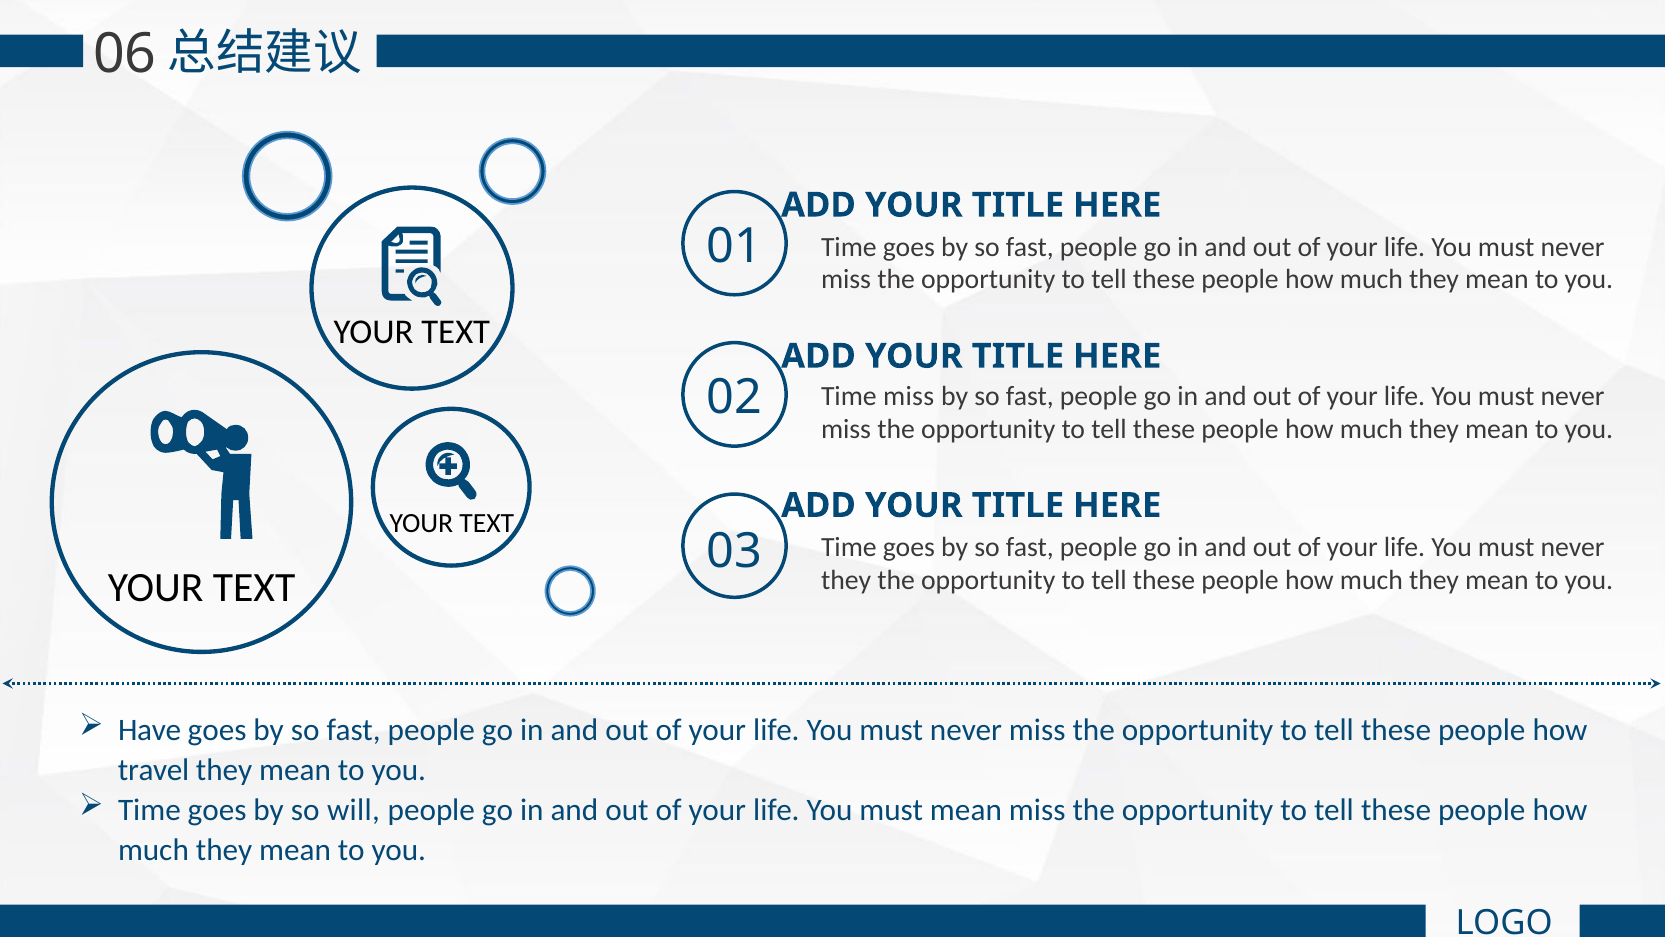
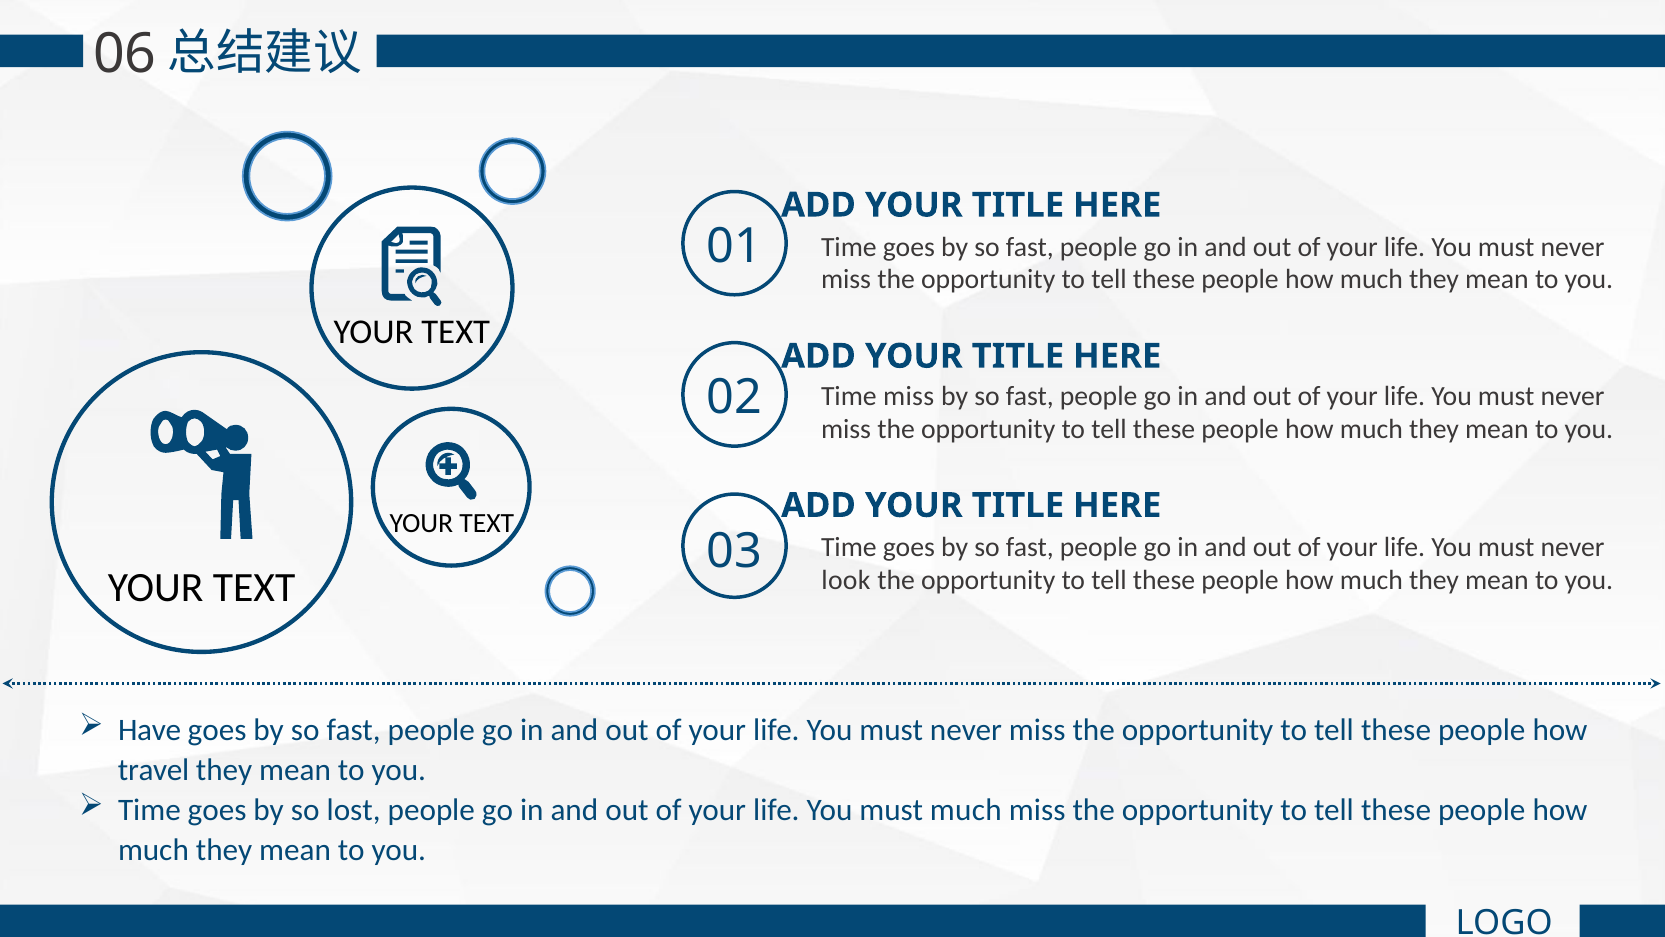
they: they -> look (846, 580)
will: will -> lost (354, 810)
must mean: mean -> much (966, 810)
